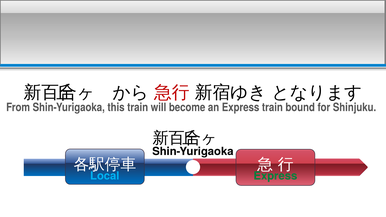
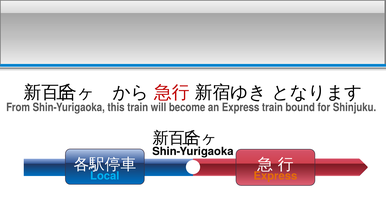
Express colour: green -> orange (275, 176)
